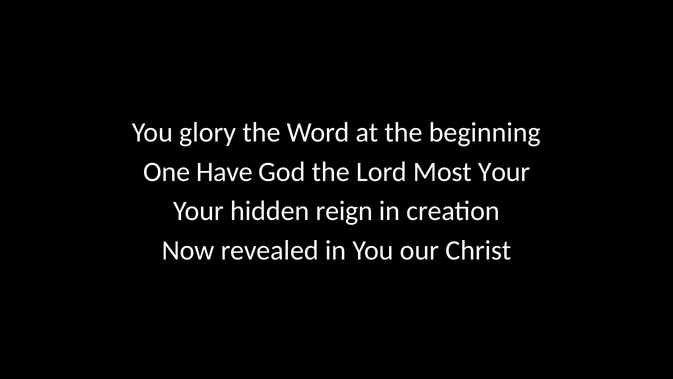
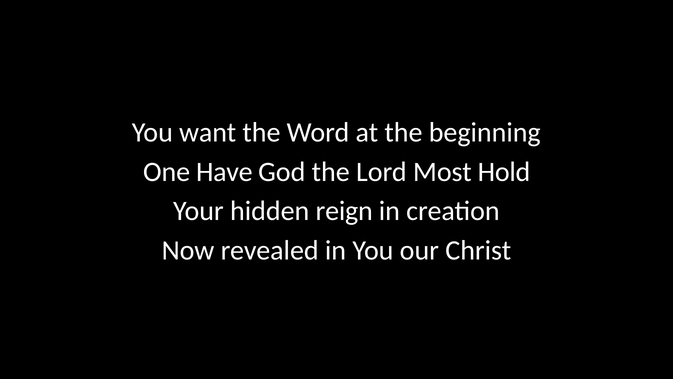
glory: glory -> want (208, 132)
Most Your: Your -> Hold (504, 172)
